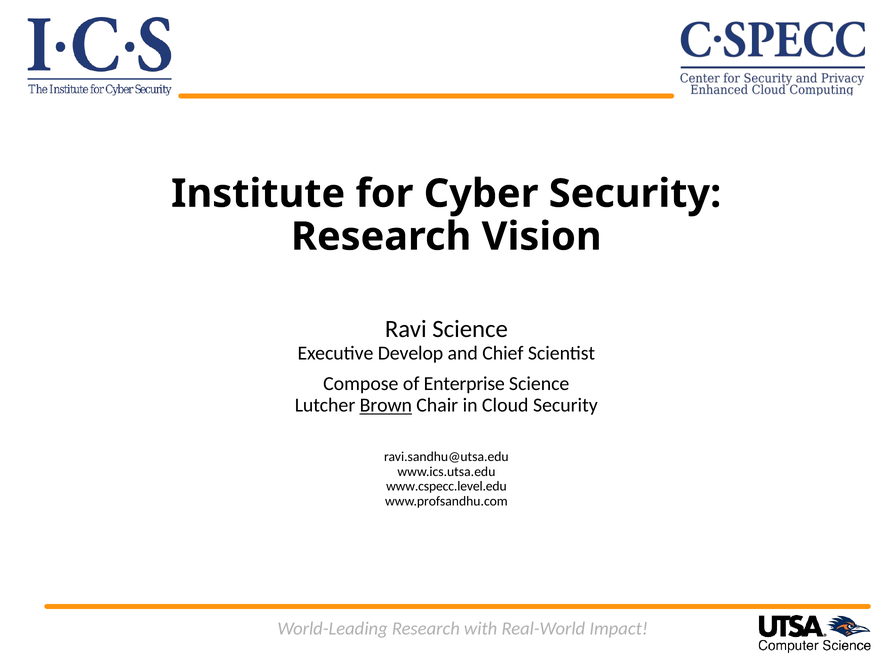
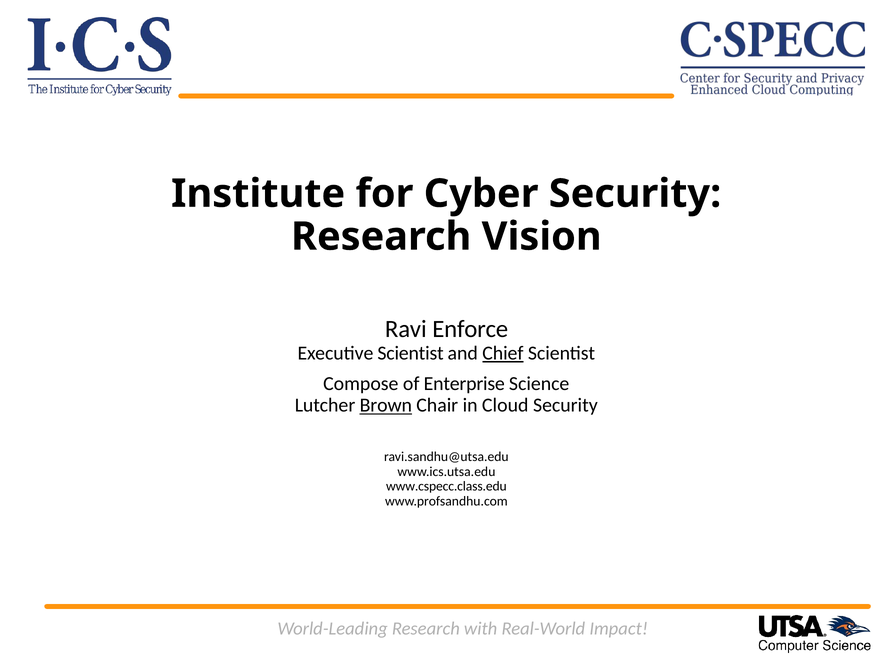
Ravi Science: Science -> Enforce (470, 329)
Executive Develop: Develop -> Scientist (411, 353)
Chief underline: none -> present (503, 353)
www.cspecc.level.edu: www.cspecc.level.edu -> www.cspecc.class.edu (446, 486)
